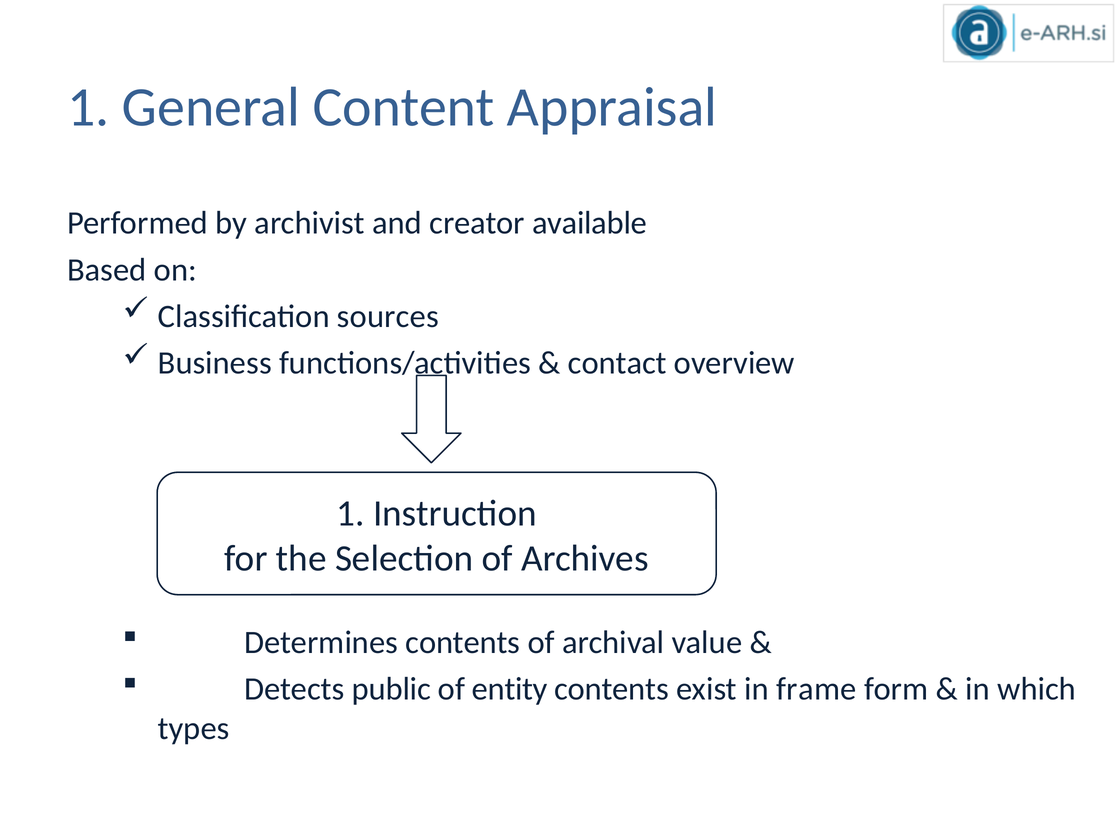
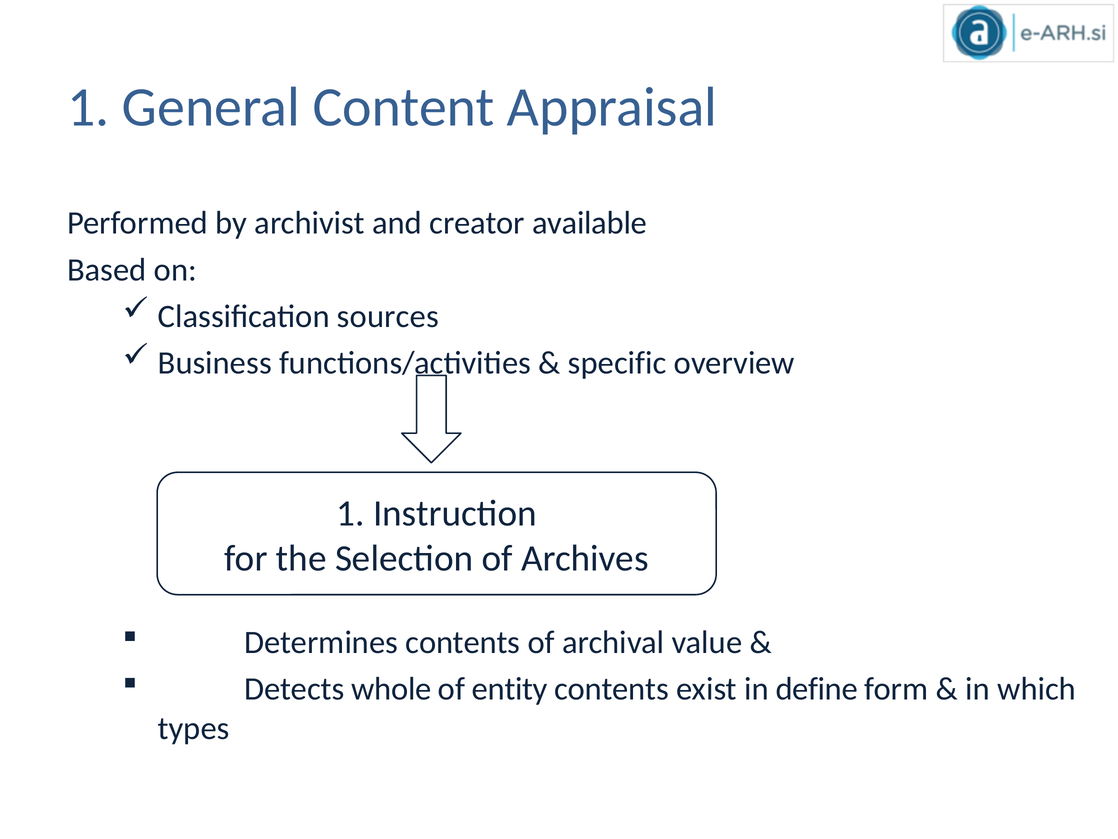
contact: contact -> specific (617, 363)
public: public -> whole (391, 689)
frame: frame -> define (817, 689)
